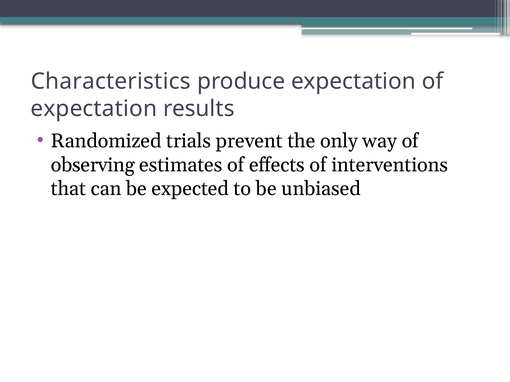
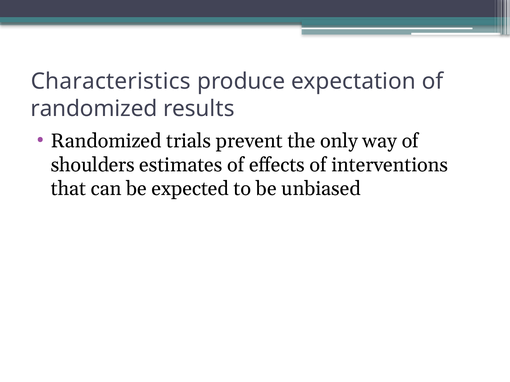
expectation: expectation -> randomized (94, 109)
observing: observing -> shoulders (93, 165)
